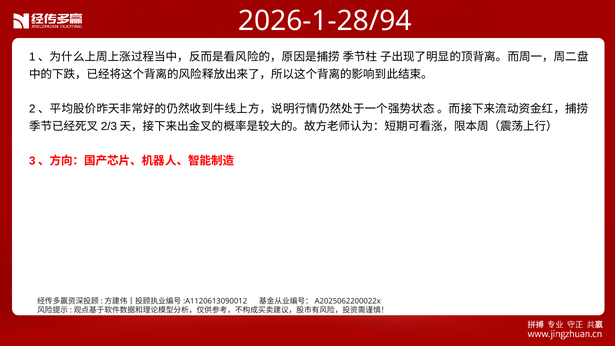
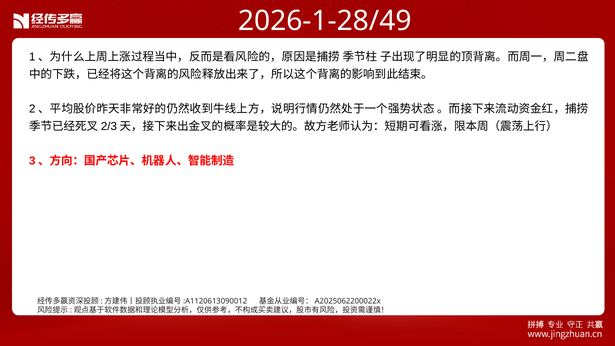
2026-1-28/94: 2026-1-28/94 -> 2026-1-28/49 (325, 21)
